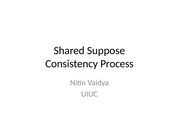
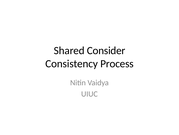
Suppose: Suppose -> Consider (106, 50)
